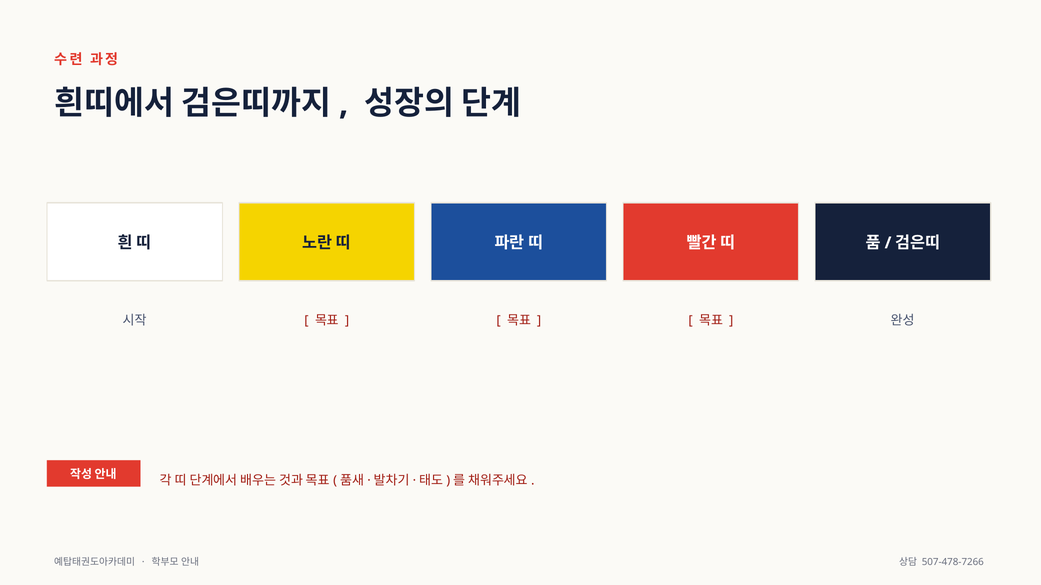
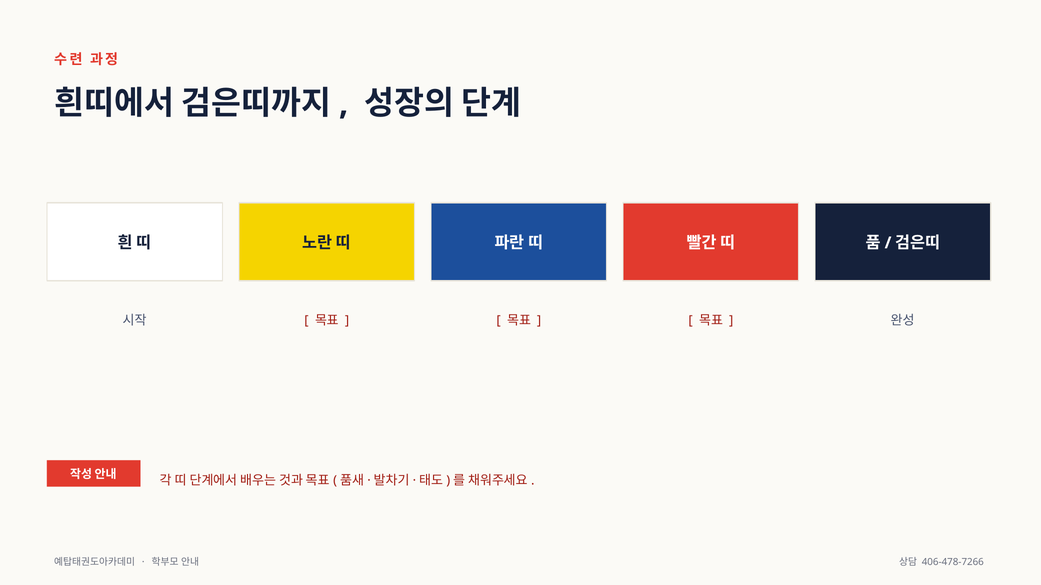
507-478-7266: 507-478-7266 -> 406-478-7266 (953, 563)
